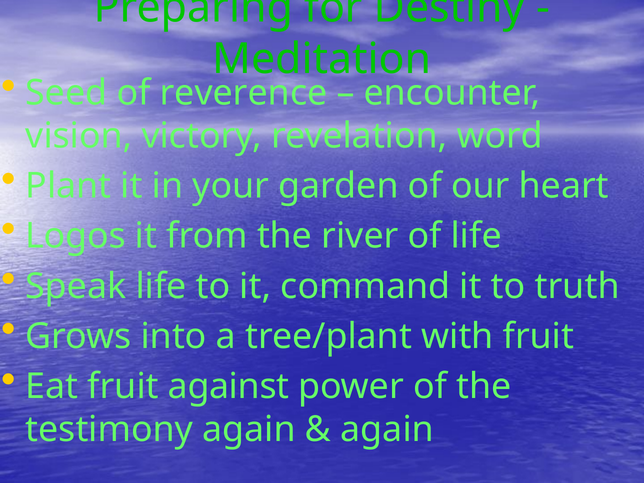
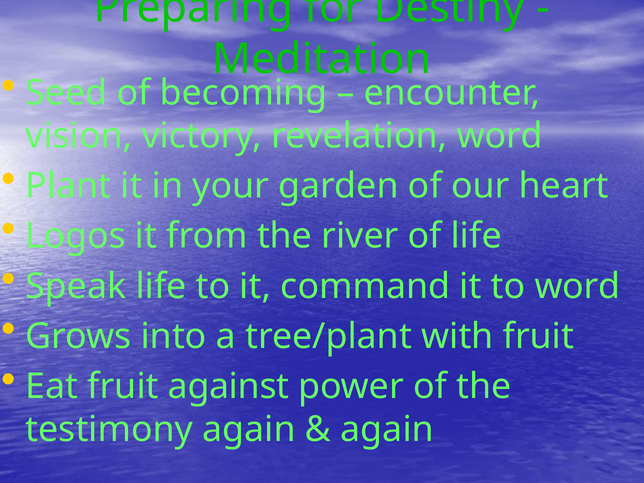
reverence: reverence -> becoming (244, 93)
to truth: truth -> word (577, 286)
